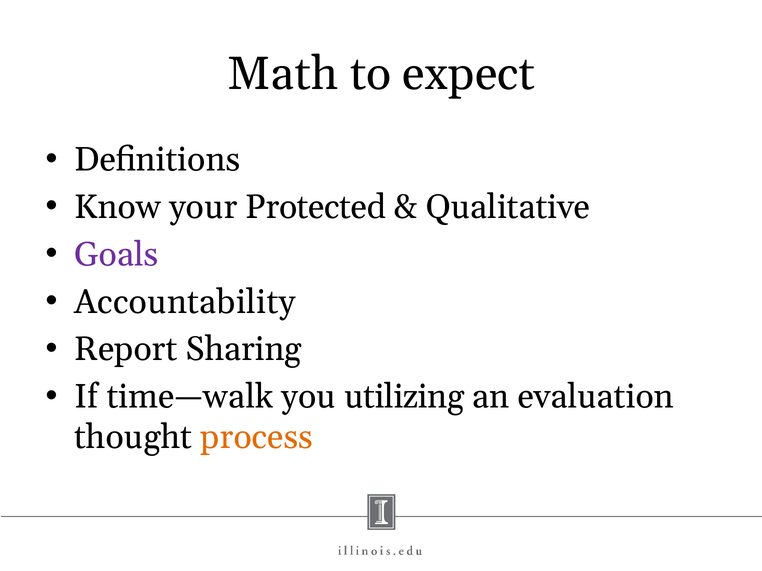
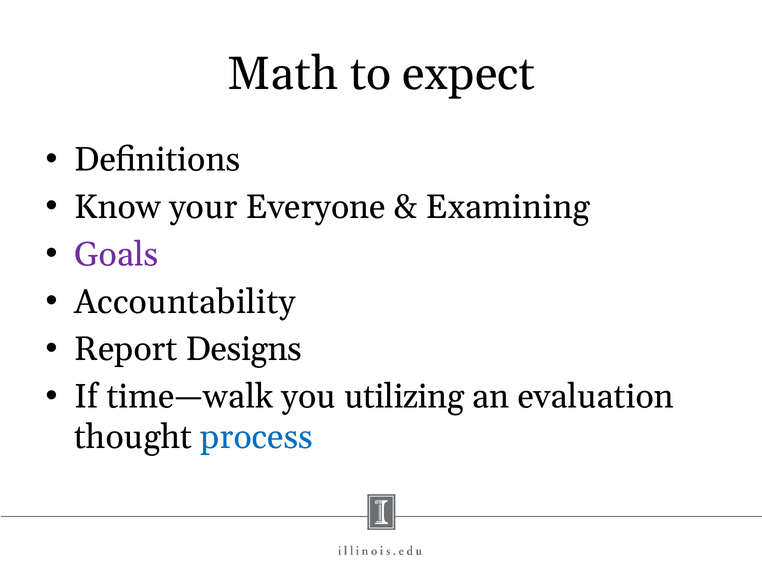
Protected: Protected -> Everyone (316, 207)
Qualitative: Qualitative -> Examining (508, 207)
Sharing: Sharing -> Designs (244, 350)
process colour: orange -> blue (257, 438)
